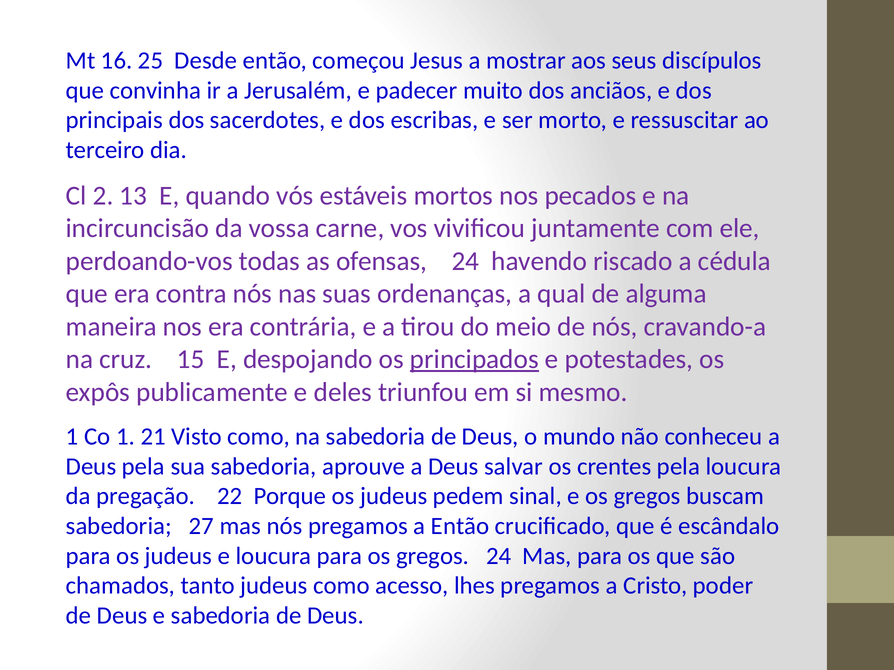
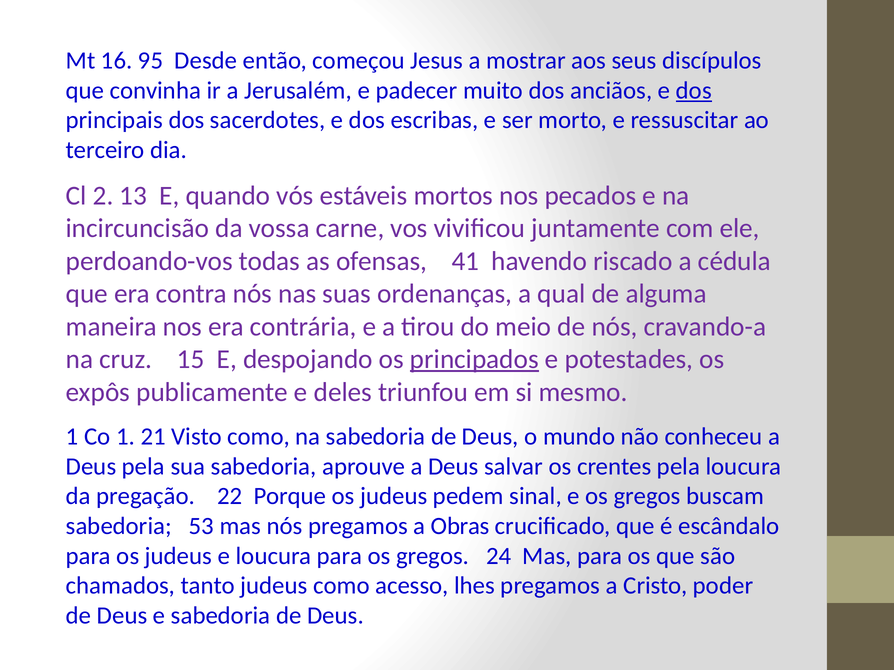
25: 25 -> 95 (151, 61)
dos underline: none -> present (694, 90)
ofensas 24: 24 -> 41 (465, 261)
27: 27 -> 53 (201, 526)
a Então: Então -> Obras (460, 526)
